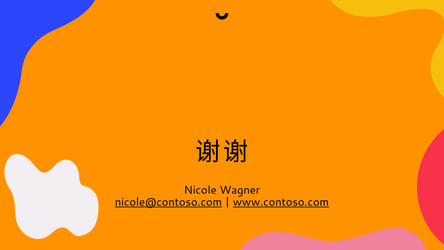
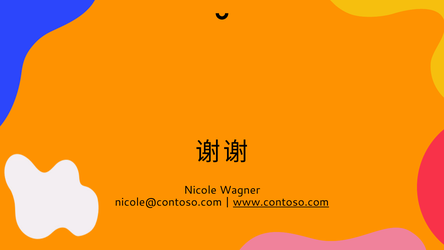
nicole@contoso.com underline: present -> none (168, 202)
